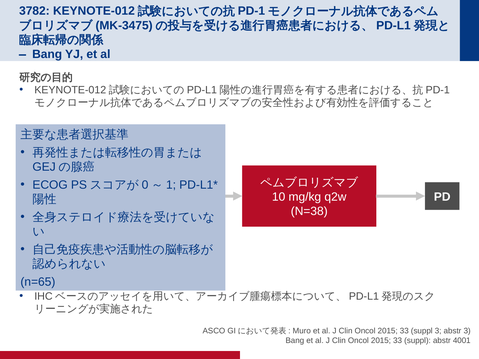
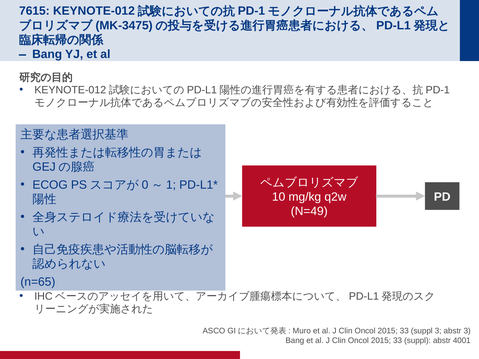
3782: 3782 -> 7615 (34, 11)
N=38: N=38 -> N=49 (309, 211)
